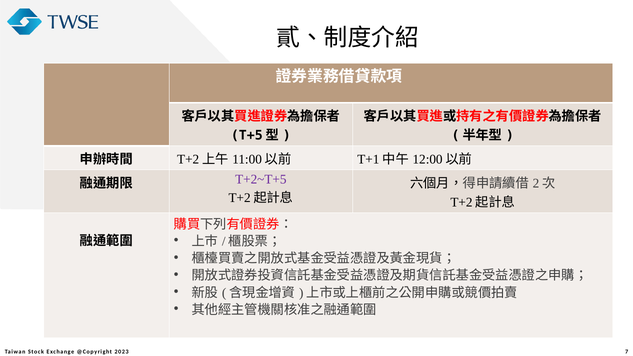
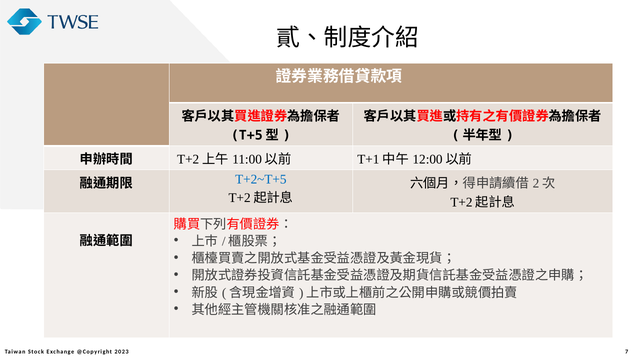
T+2~T+5 colour: purple -> blue (261, 180)
